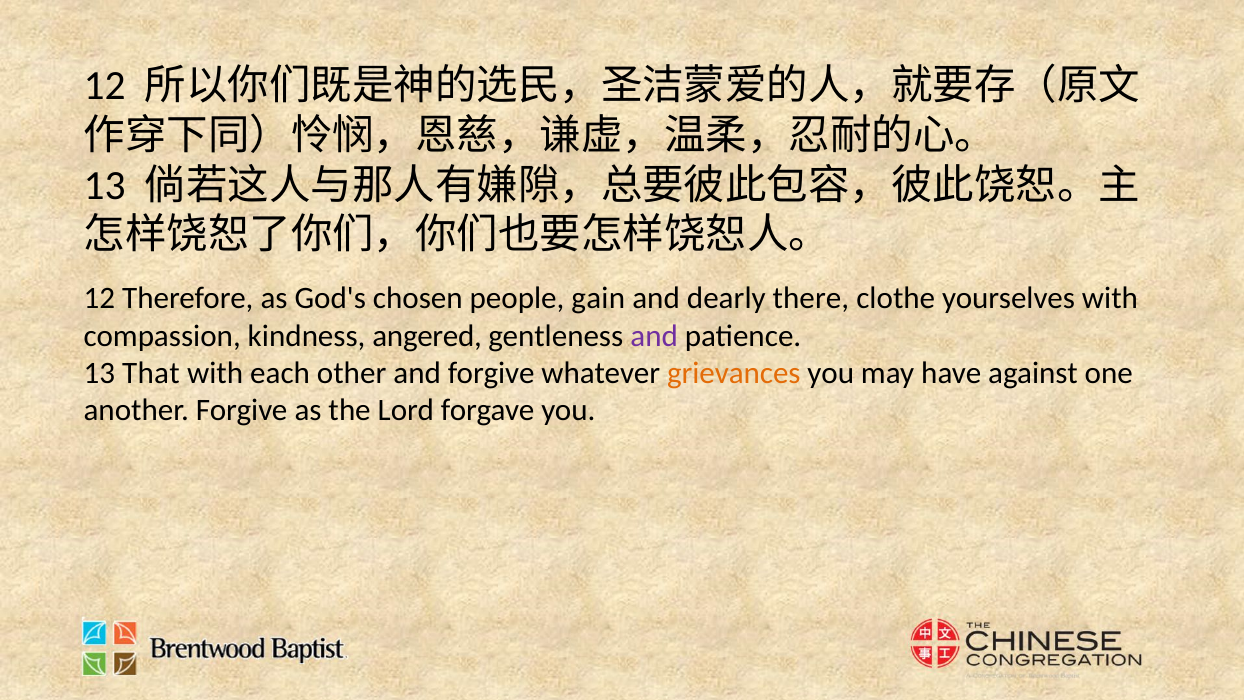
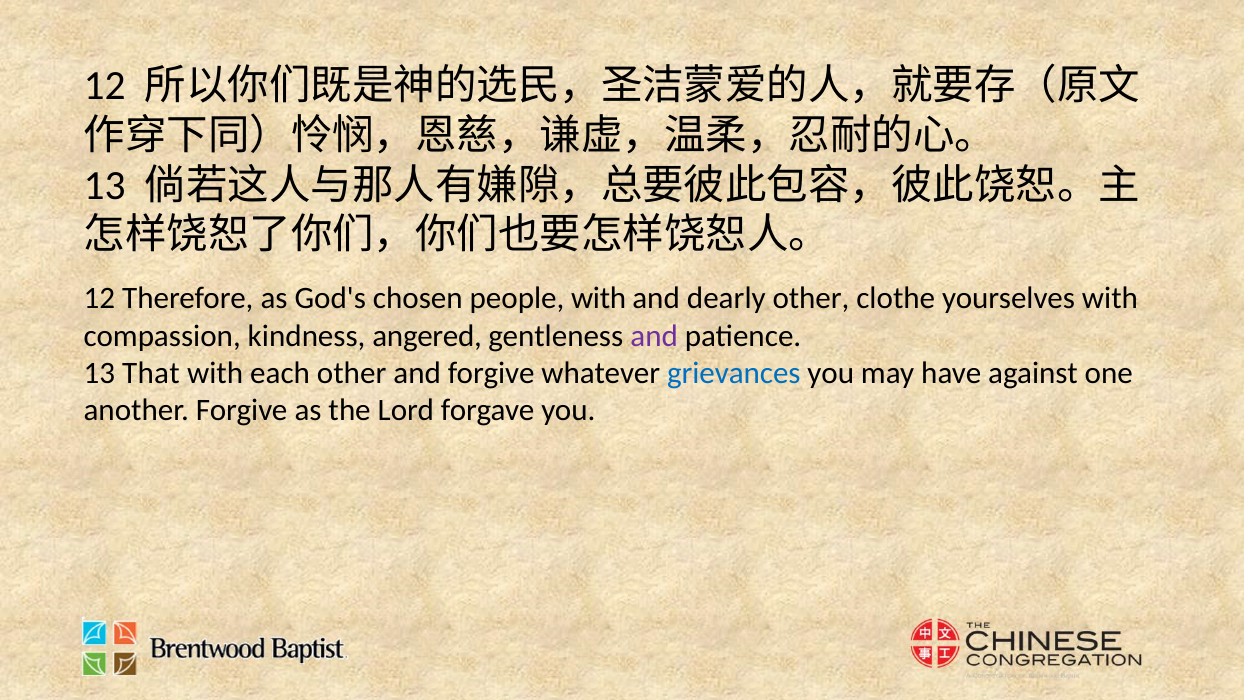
people gain: gain -> with (599, 299)
dearly there: there -> other (811, 299)
grievances colour: orange -> blue (734, 373)
